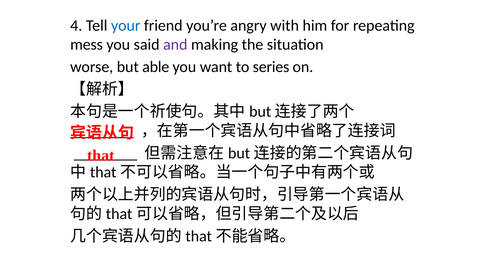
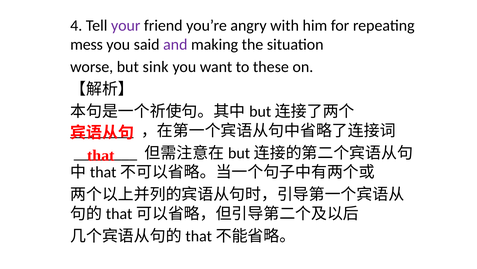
your colour: blue -> purple (126, 25)
able: able -> sink (156, 67)
series: series -> these (271, 67)
